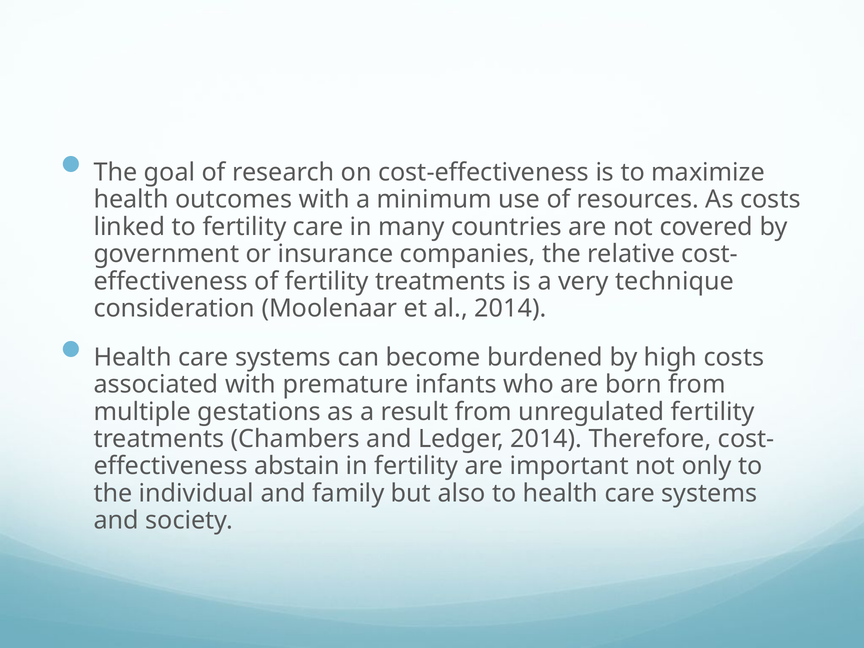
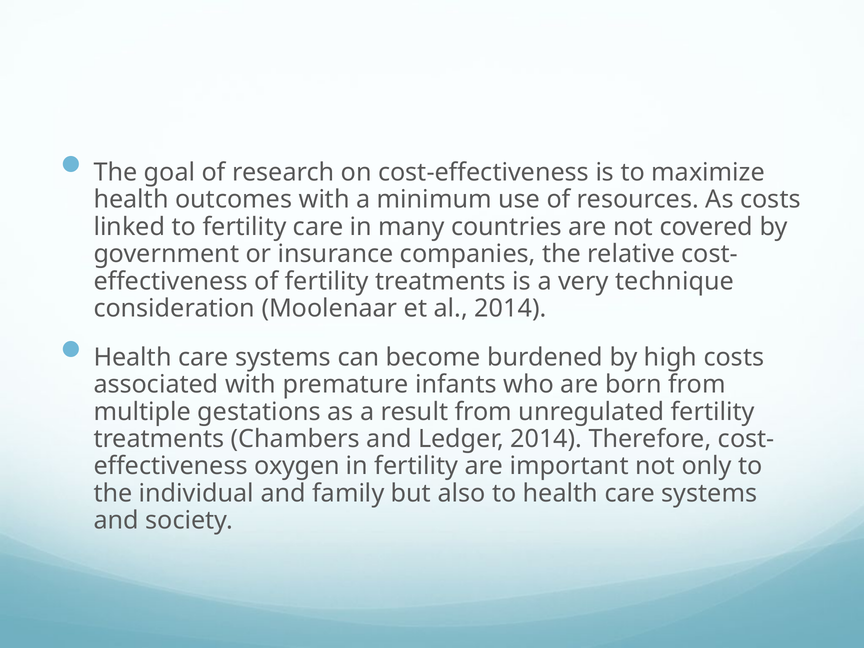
abstain: abstain -> oxygen (297, 466)
